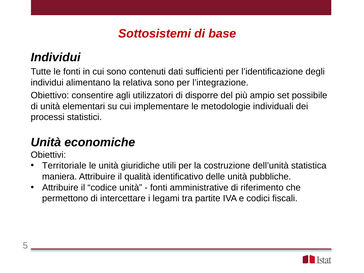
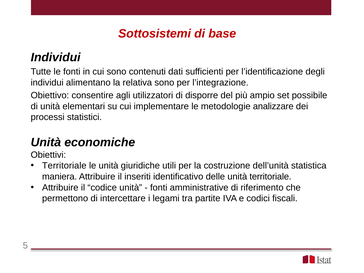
individuali: individuali -> analizzare (273, 106)
qualità: qualità -> inseriti (138, 177)
unità pubbliche: pubbliche -> territoriale (270, 177)
